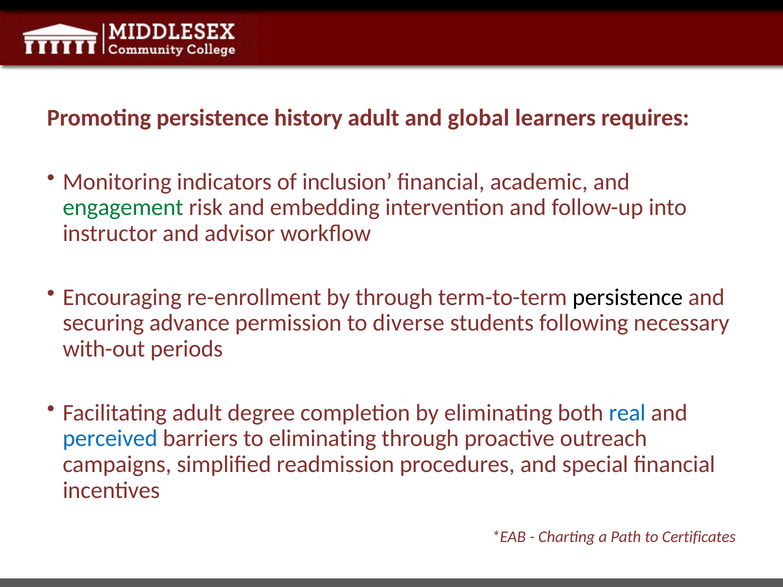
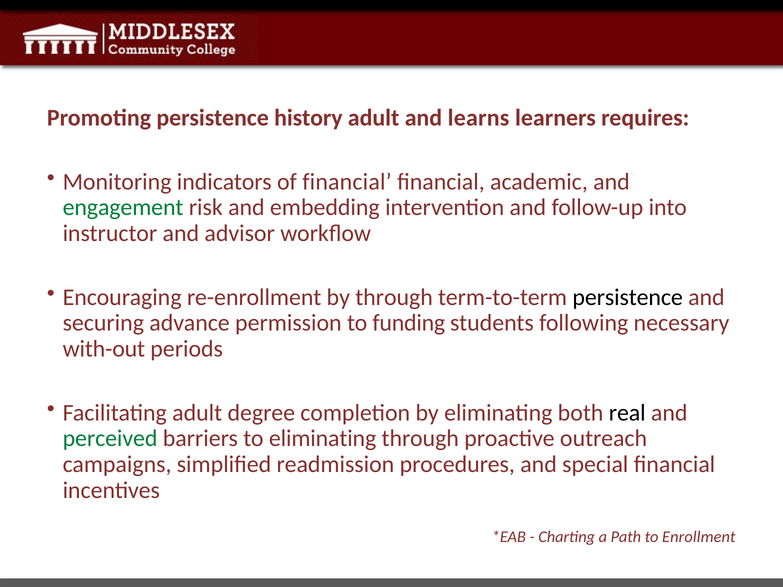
global: global -> learns (479, 118)
of inclusion: inclusion -> financial (347, 182)
diverse: diverse -> funding (409, 323)
real colour: blue -> black (627, 413)
perceived colour: blue -> green (110, 439)
Certificates: Certificates -> Enrollment (699, 537)
